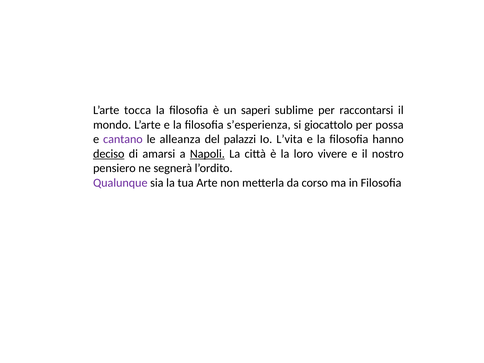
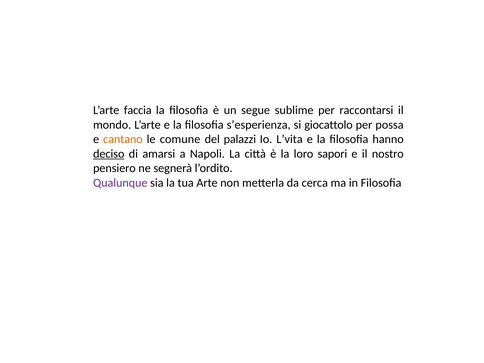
tocca: tocca -> faccia (138, 110)
saperi: saperi -> segue (256, 110)
cantano colour: purple -> orange (123, 139)
alleanza: alleanza -> comune (180, 139)
Napoli underline: present -> none (207, 154)
vivere: vivere -> sapori (332, 154)
corso: corso -> cerca (315, 183)
